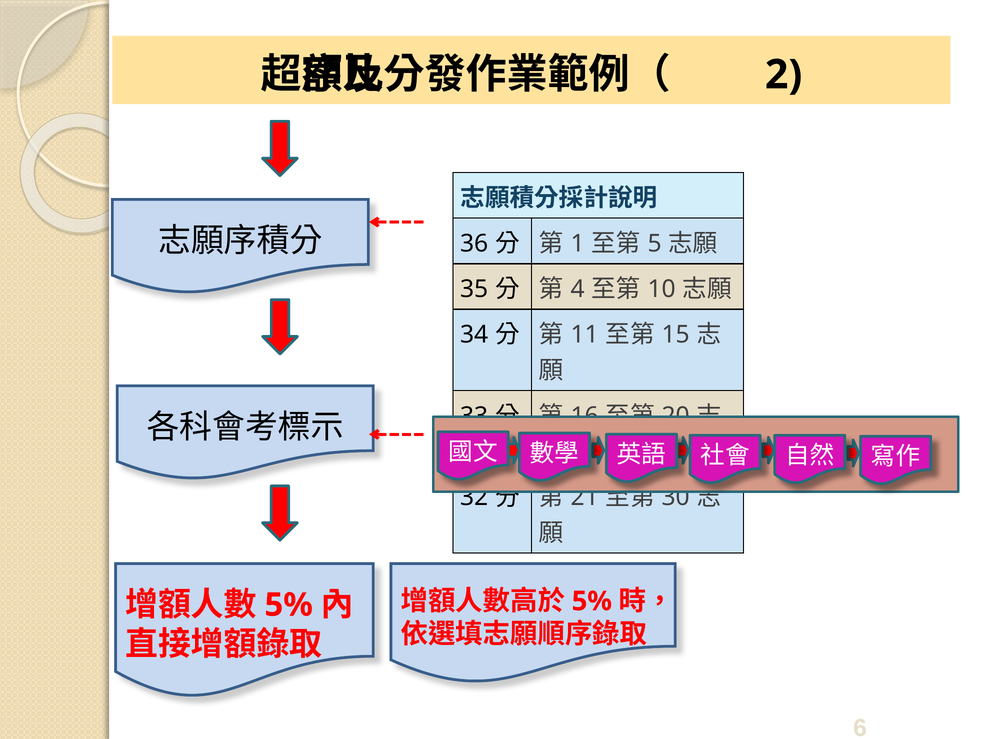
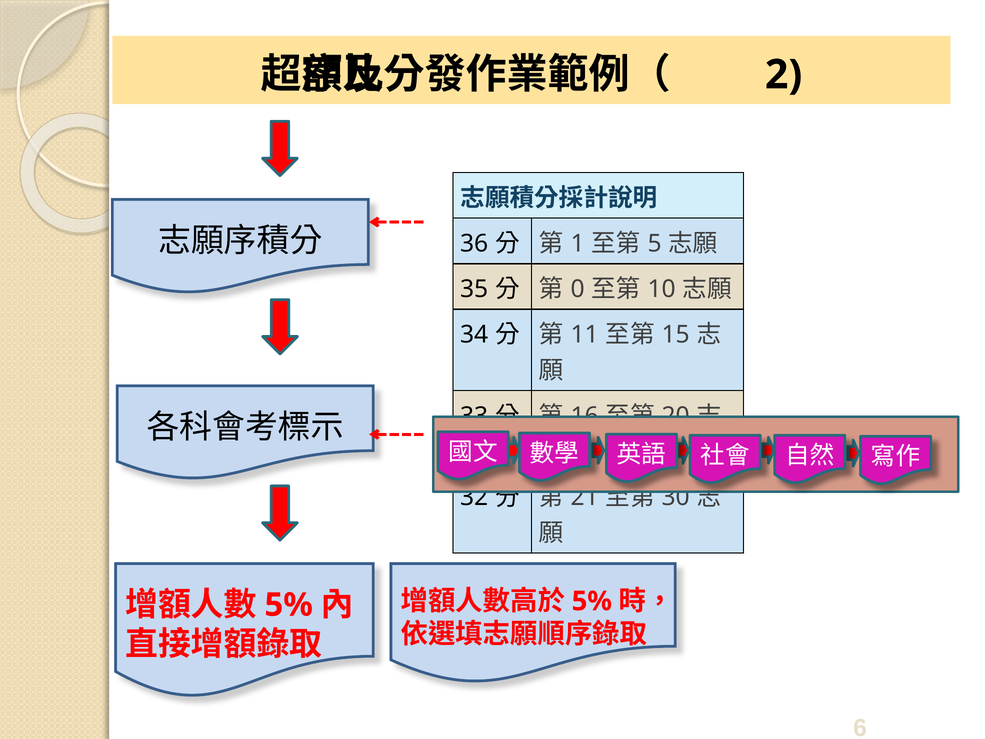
4: 4 -> 0 (578, 289)
